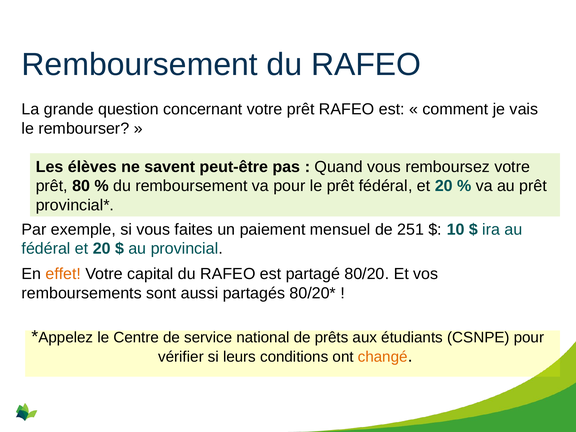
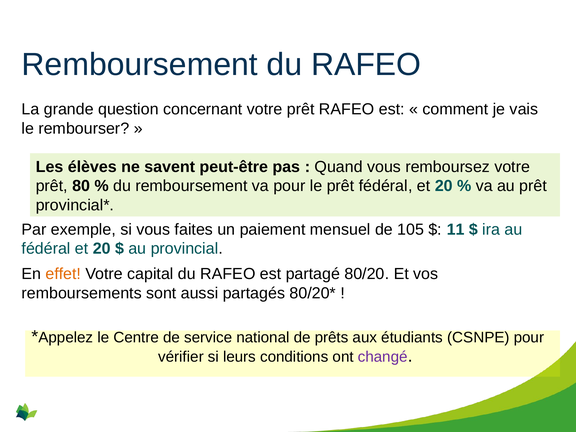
251: 251 -> 105 (411, 229)
10: 10 -> 11 (456, 229)
changé colour: orange -> purple (383, 357)
